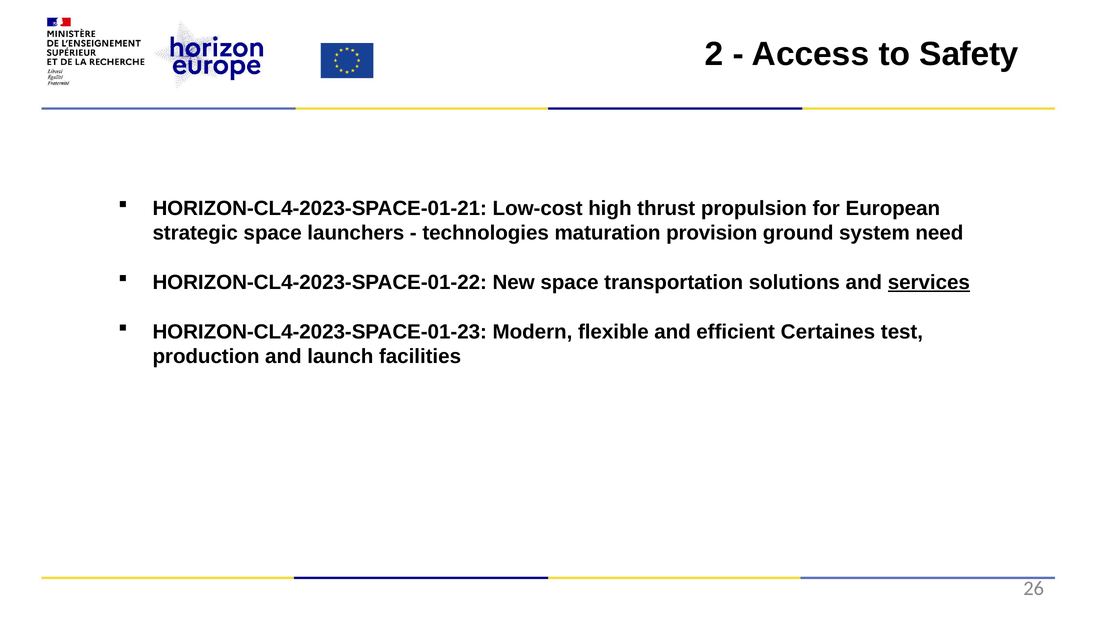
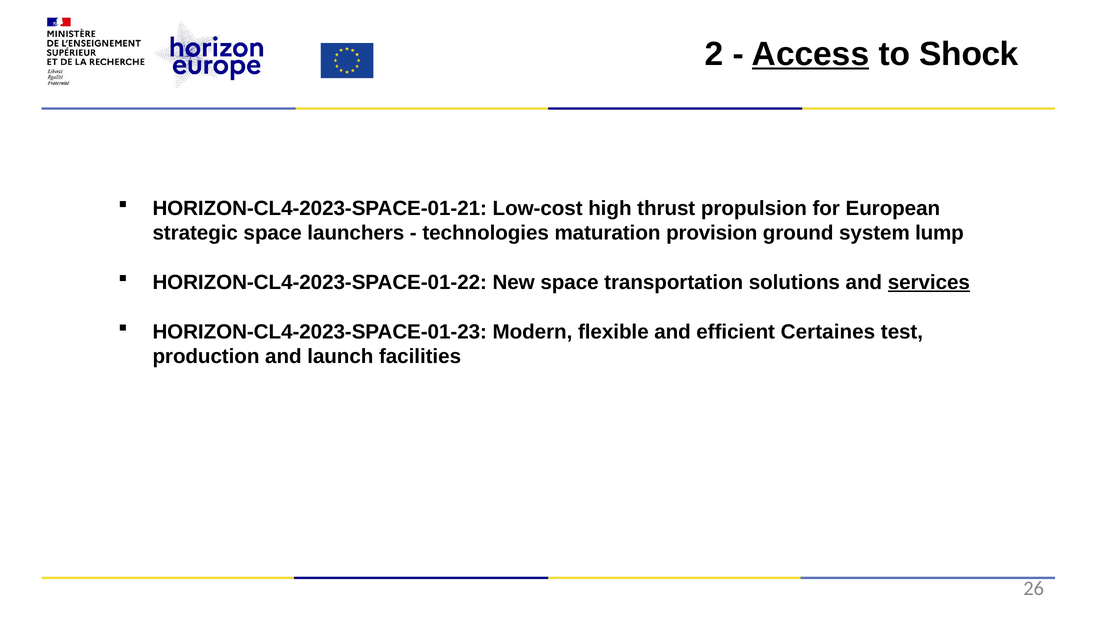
Access underline: none -> present (811, 54)
Safety: Safety -> Shock (969, 54)
need: need -> lump (939, 233)
